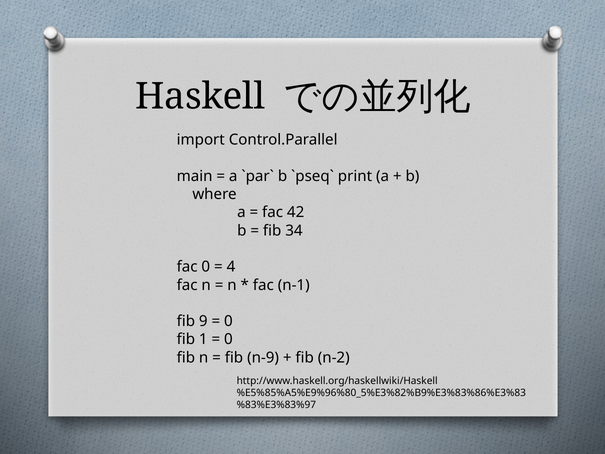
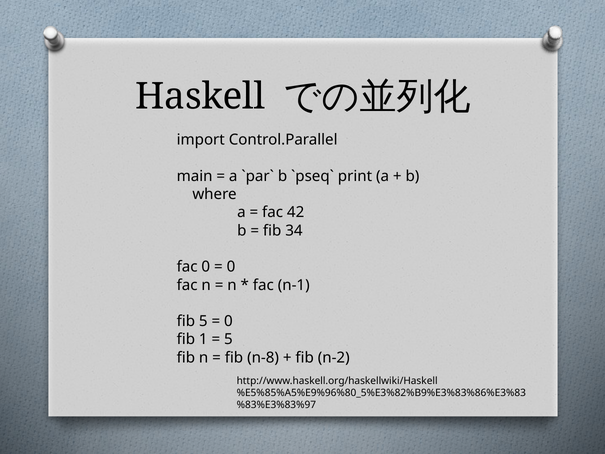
4: 4 -> 0 (231, 267)
fib 9: 9 -> 5 (203, 321)
0: 0 -> 5 (228, 339)
n-9: n-9 -> n-8 (263, 357)
